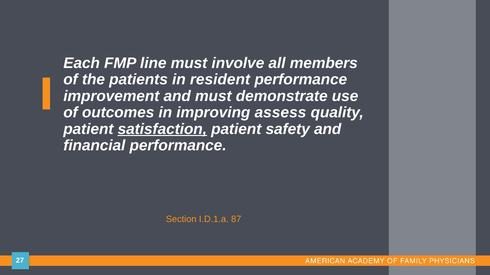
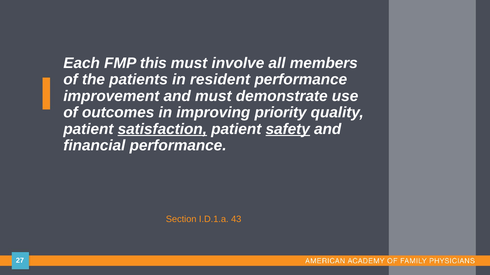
line: line -> this (153, 63)
assess: assess -> priority (281, 113)
safety underline: none -> present (288, 129)
87: 87 -> 43 (236, 220)
